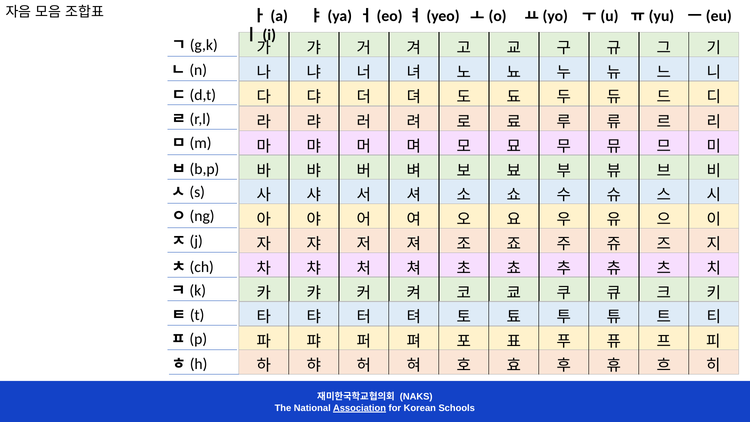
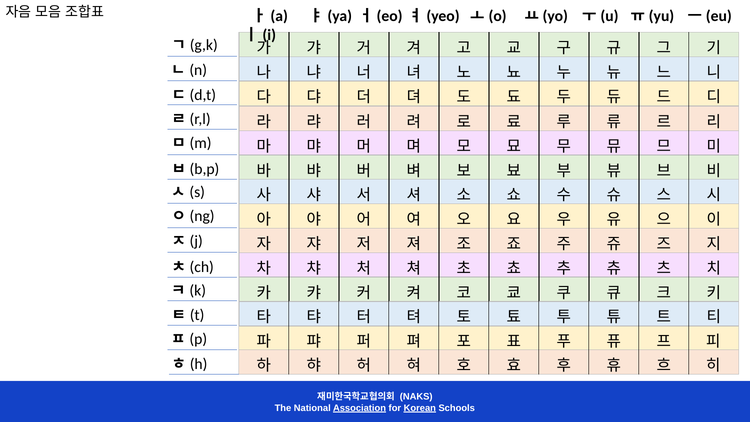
Korean underline: none -> present (420, 408)
